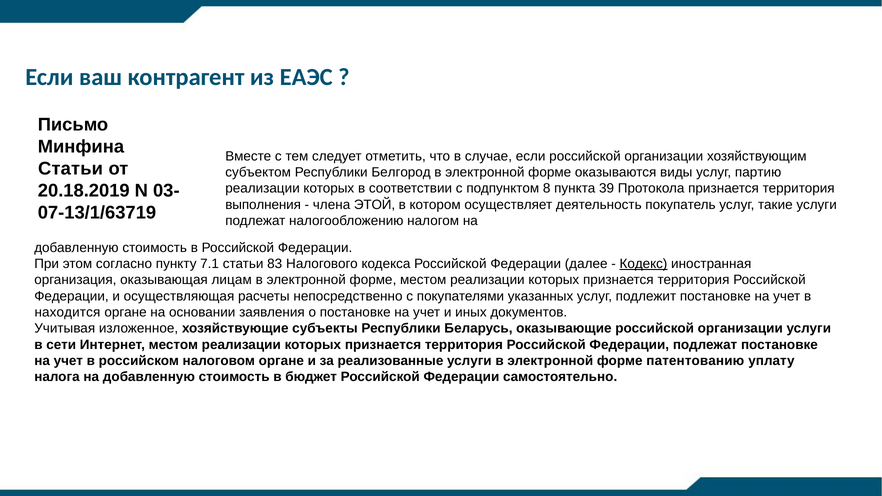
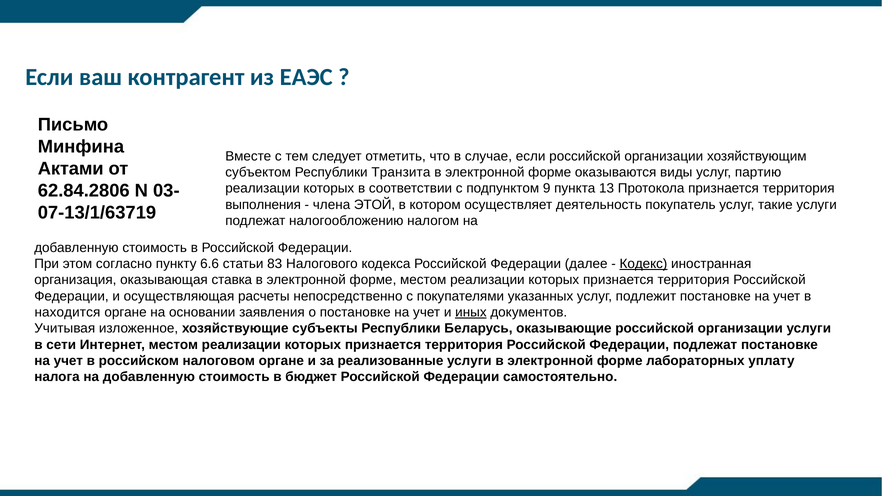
Статьи: Статьи -> Актами (71, 169)
Белгород: Белгород -> Транзита (401, 172)
8: 8 -> 9 (547, 189)
39: 39 -> 13 (607, 189)
20.18.2019: 20.18.2019 -> 62.84.2806 (84, 191)
7.1: 7.1 -> 6.6 (210, 264)
лицам: лицам -> ставка (232, 280)
иных underline: none -> present (471, 312)
патентованию: патентованию -> лабораторных (695, 361)
